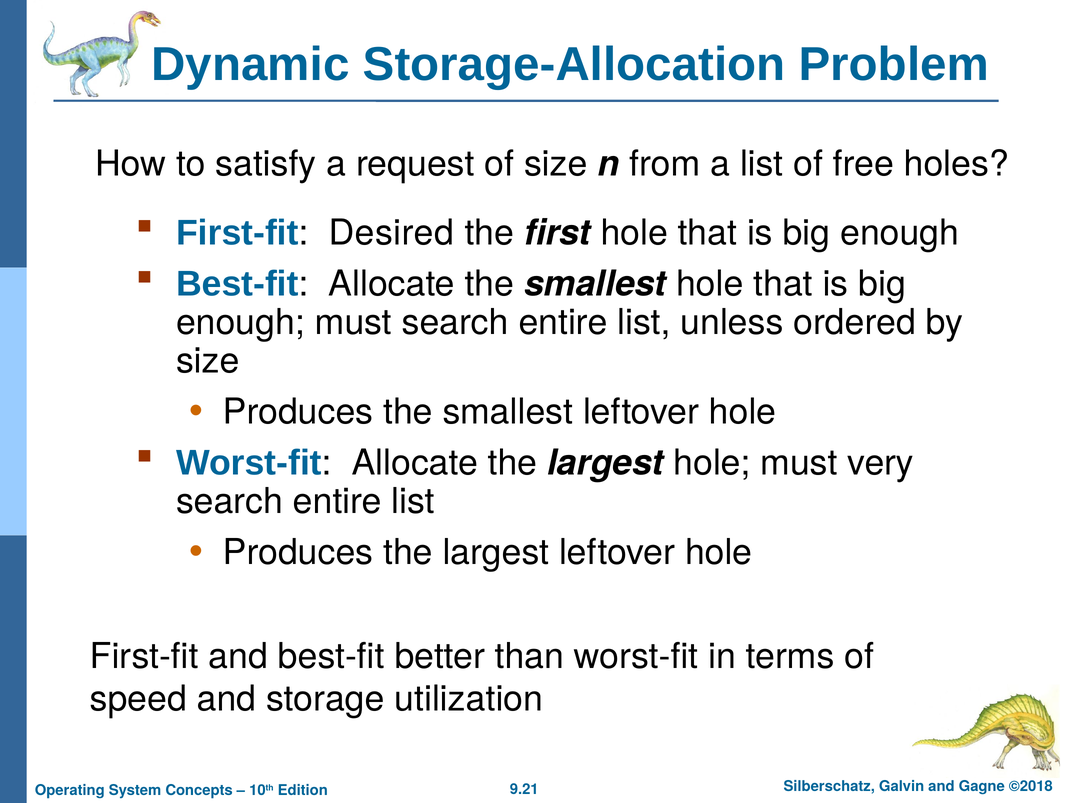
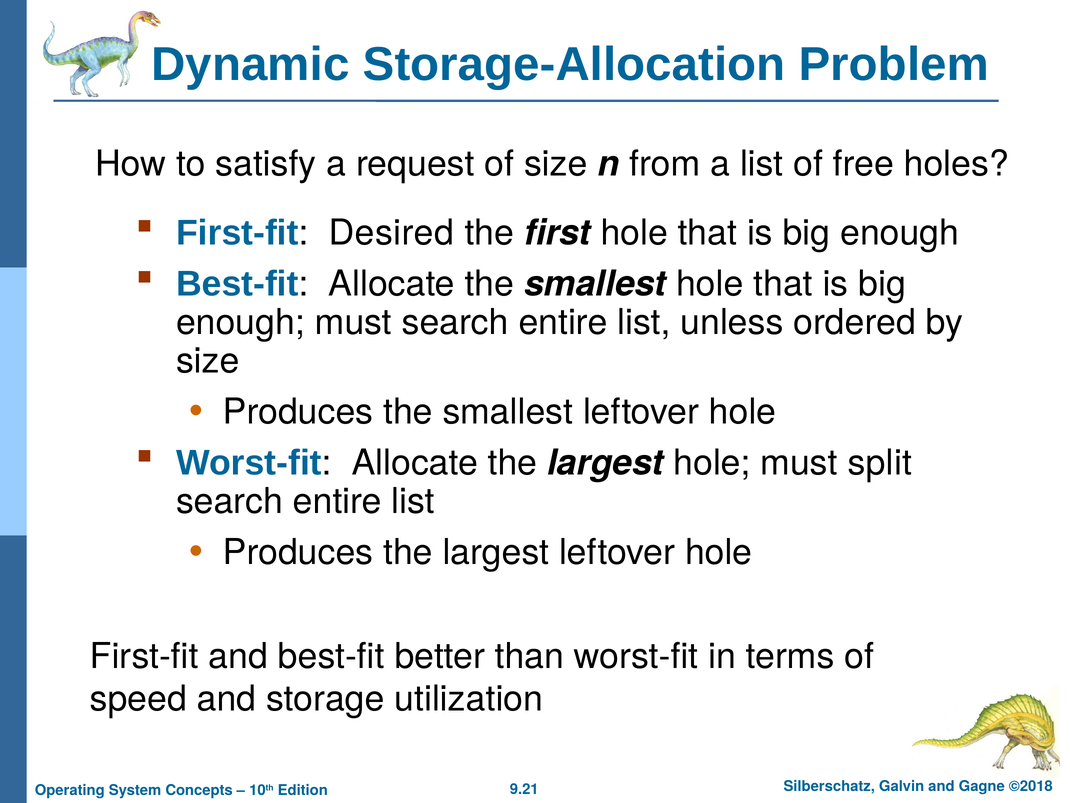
very: very -> split (880, 463)
